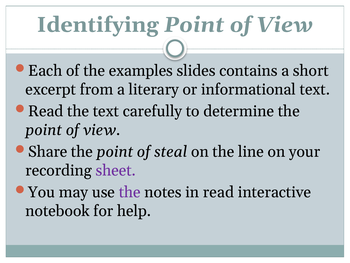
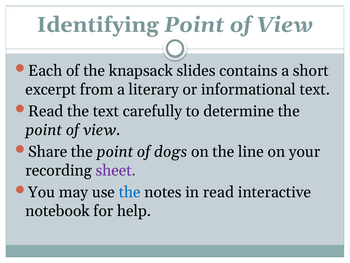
examples: examples -> knapsack (141, 71)
steal: steal -> dogs (171, 152)
the colour: purple -> blue (130, 192)
